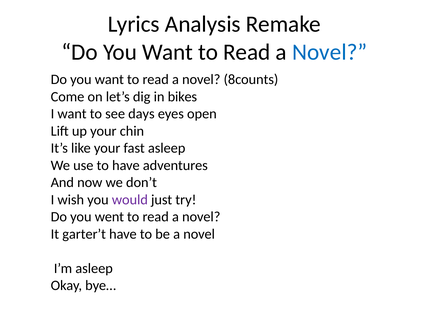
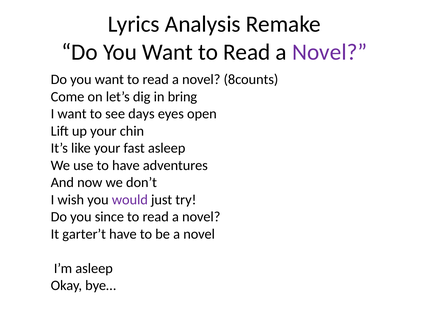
Novel colour: blue -> purple (330, 52)
bikes: bikes -> bring (182, 97)
went: went -> since (109, 217)
